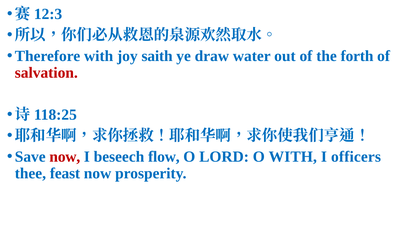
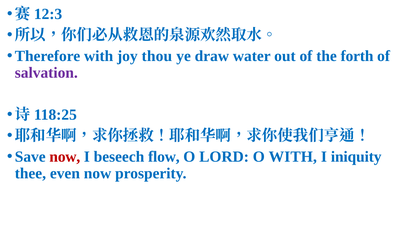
saith: saith -> thou (157, 56)
salvation colour: red -> purple (46, 73)
officers: officers -> iniquity (356, 157)
feast: feast -> even (65, 173)
